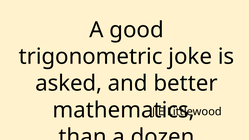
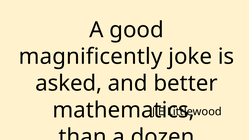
trigonometric: trigonometric -> magnificently (91, 57)
